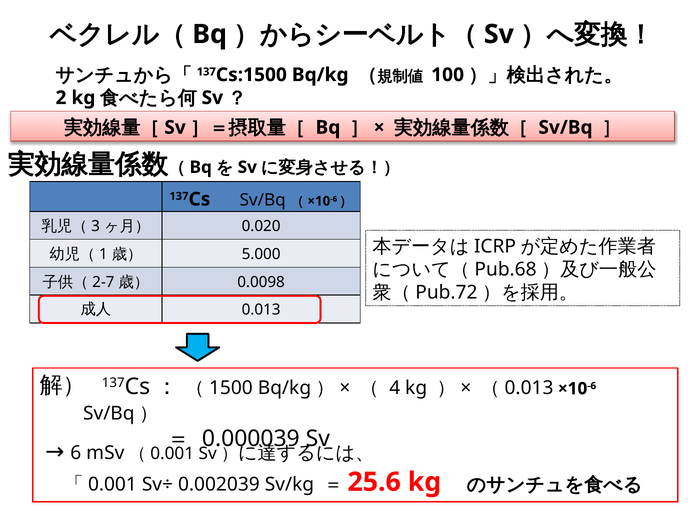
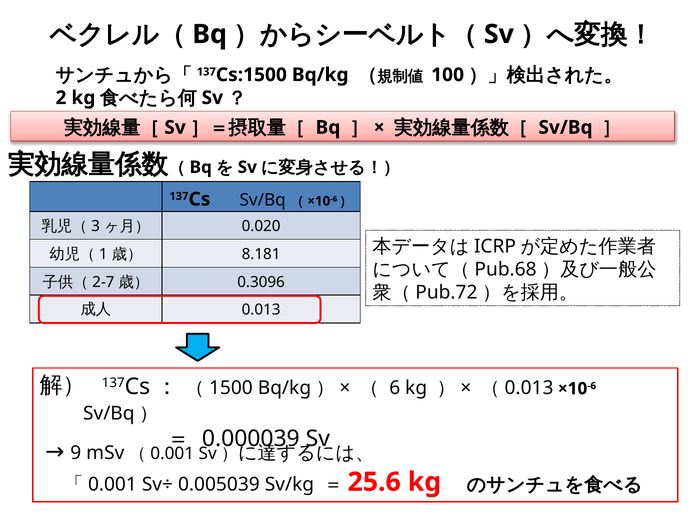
5.000: 5.000 -> 8.181 (261, 254)
0.0098: 0.0098 -> 0.3096 (261, 282)
4: 4 -> 6 (395, 388)
6: 6 -> 9 (76, 453)
0.002039: 0.002039 -> 0.005039 (219, 484)
